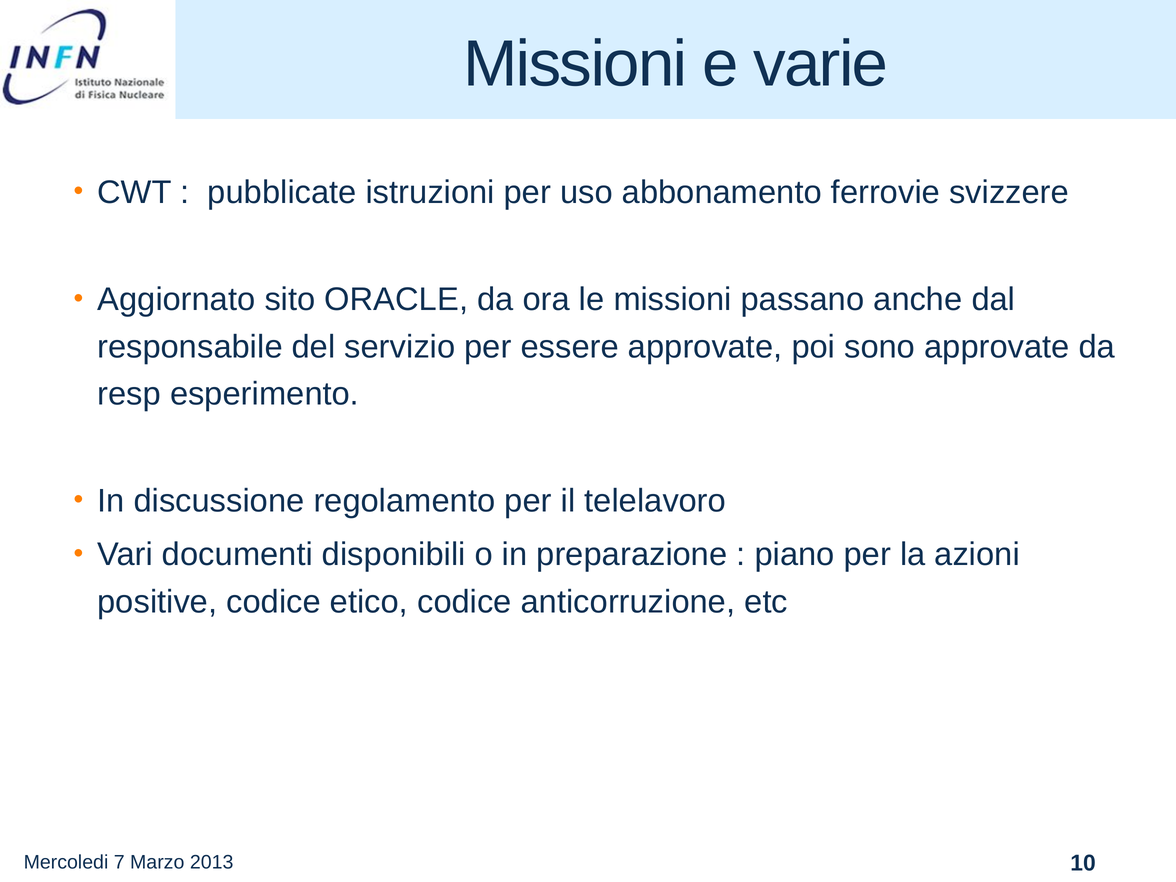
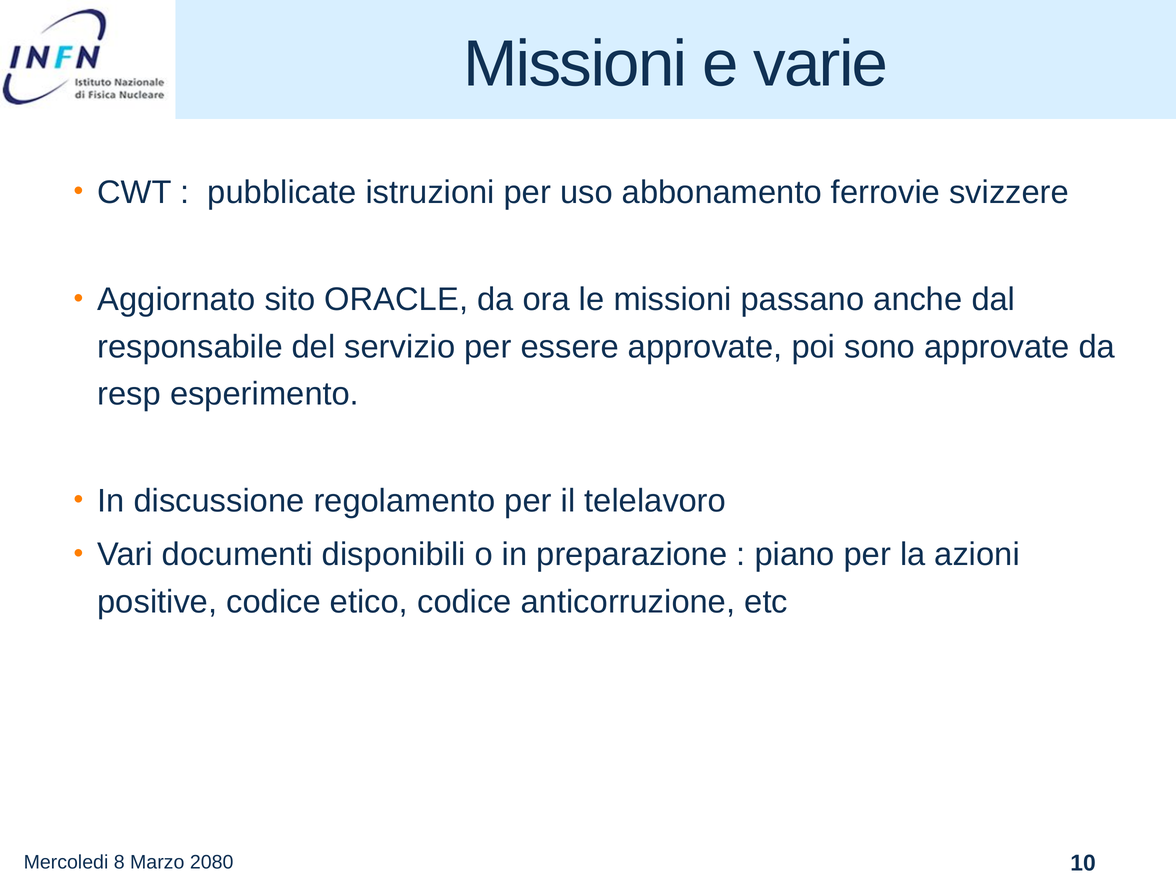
7: 7 -> 8 (119, 862)
2013: 2013 -> 2080 (212, 862)
